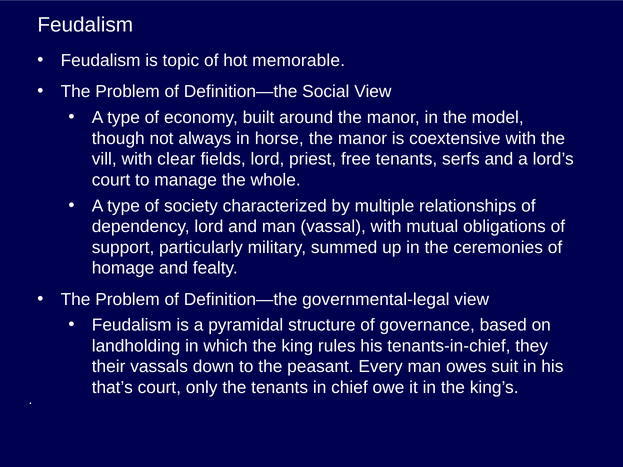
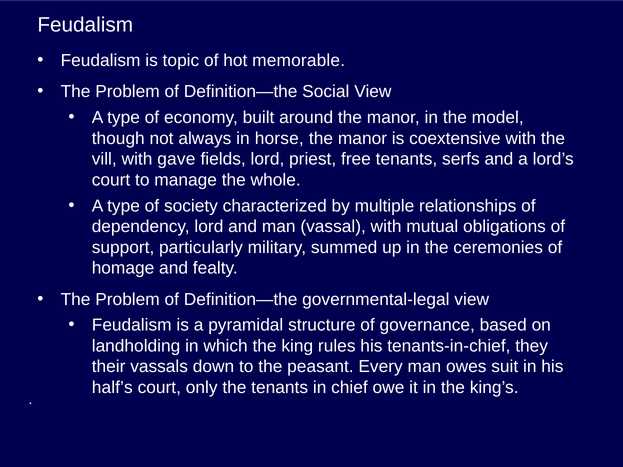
clear: clear -> gave (176, 159)
that’s: that’s -> half’s (112, 388)
